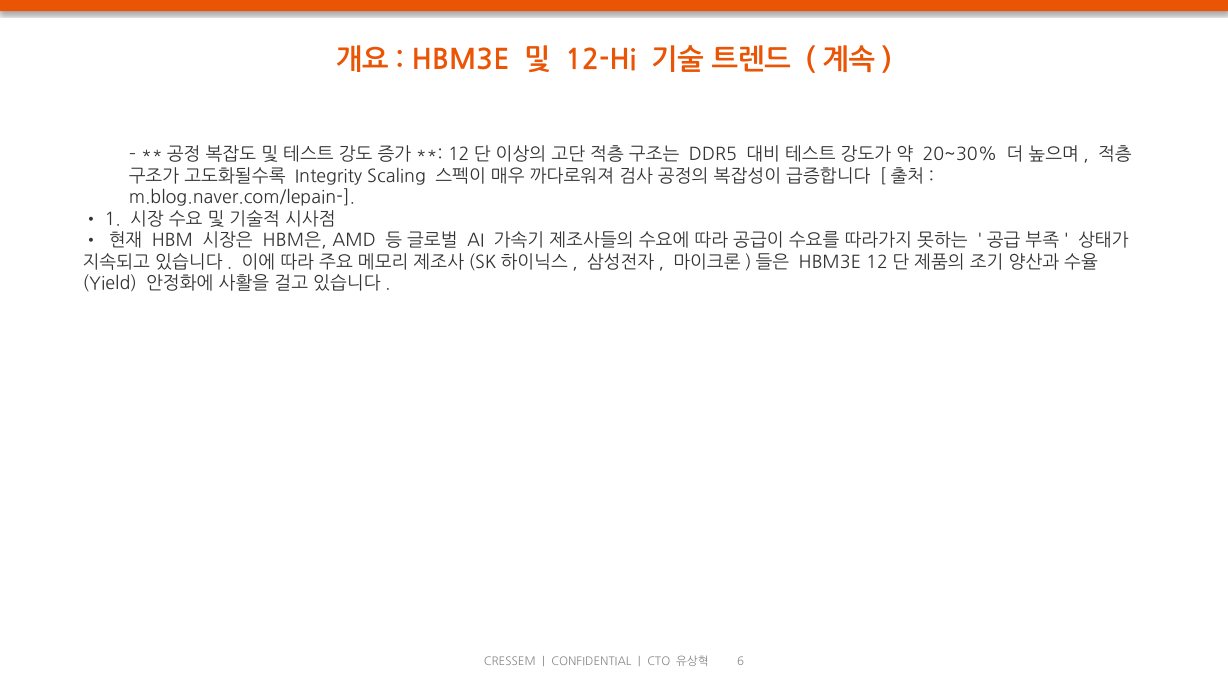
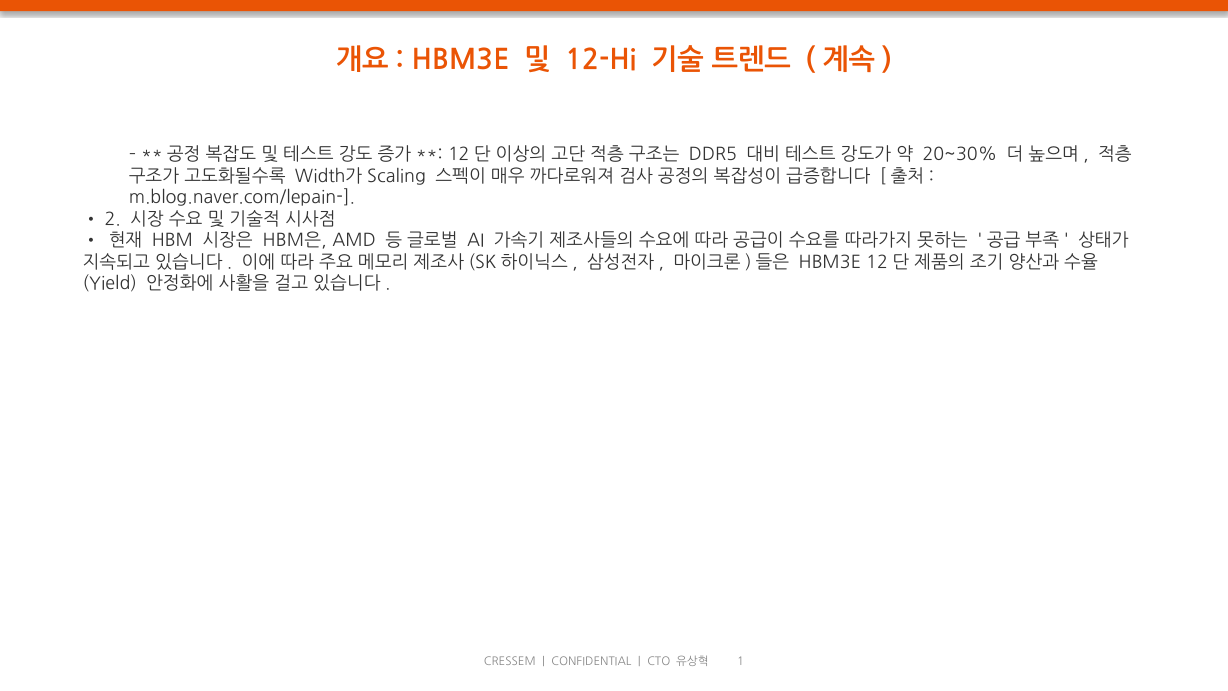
Integrity: Integrity -> Width가 (329, 176)
1: 1 -> 2 (113, 219)
6: 6 -> 1 (741, 662)
